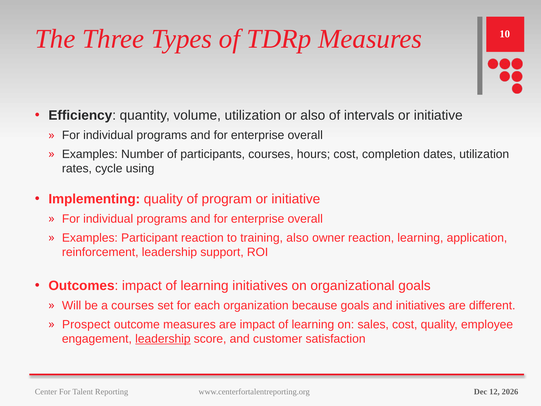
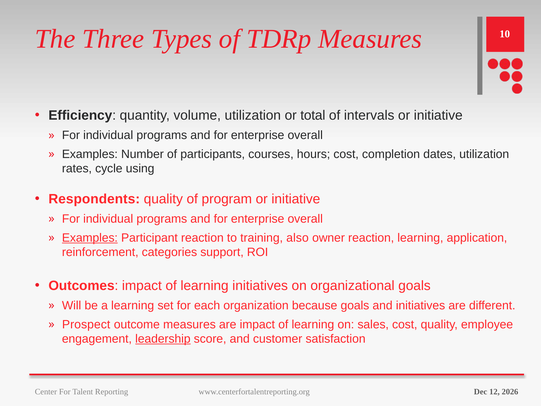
or also: also -> total (313, 115)
Implementing: Implementing -> Respondents (94, 199)
Examples underline: none -> present (90, 238)
reinforcement leadership: leadership -> categories (169, 252)
a courses: courses -> learning (133, 305)
